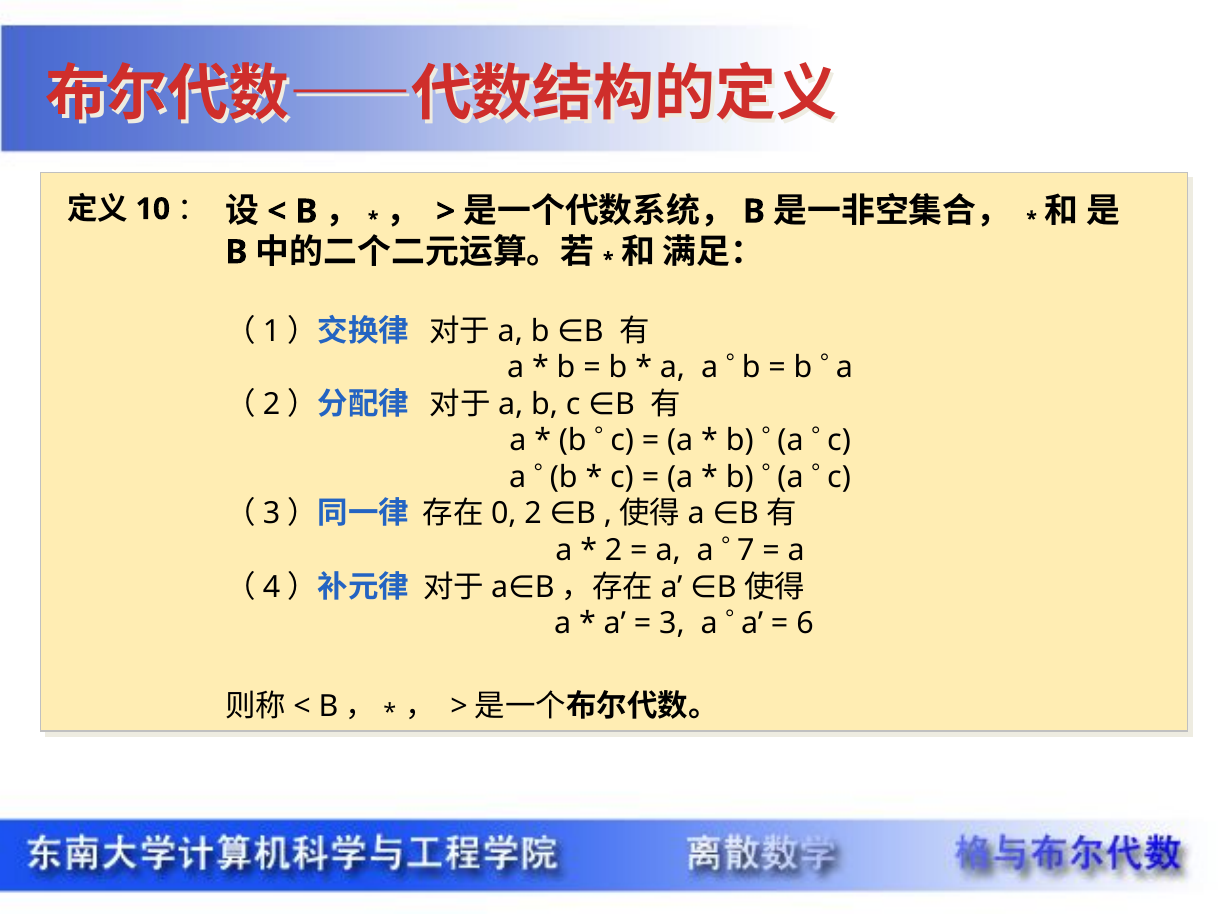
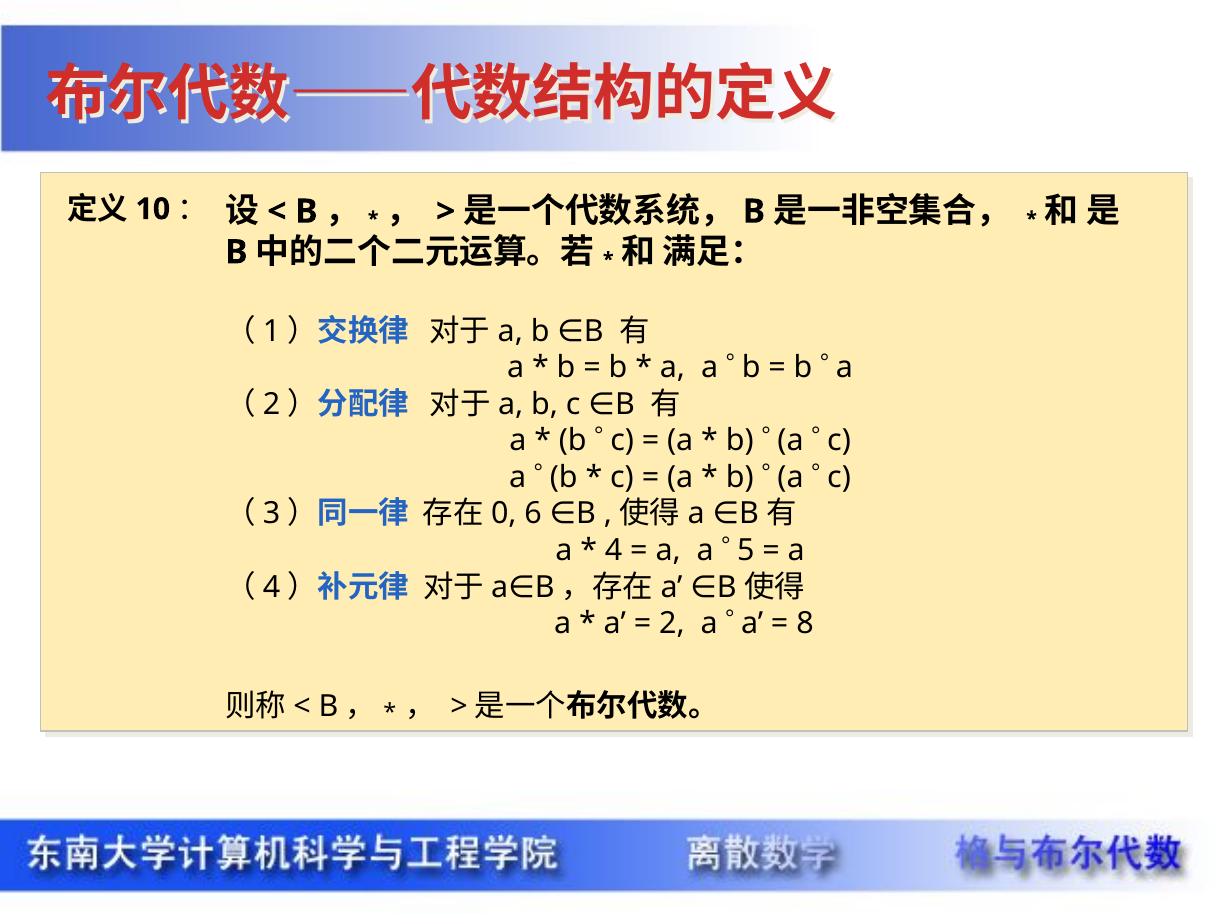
2: 2 -> 6 (533, 514)
2: 2 -> 4 (614, 550)
7: 7 -> 5 (746, 550)
3: 3 -> 2 (672, 623)
6: 6 -> 8 (805, 623)
